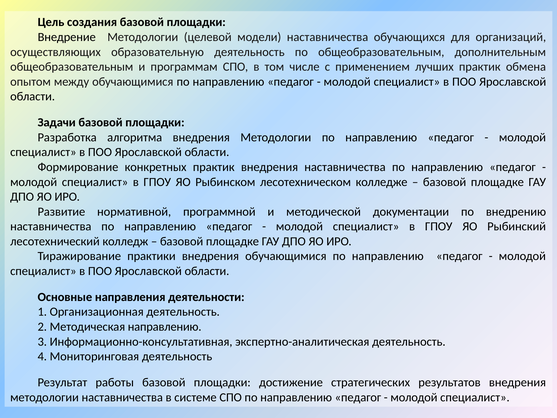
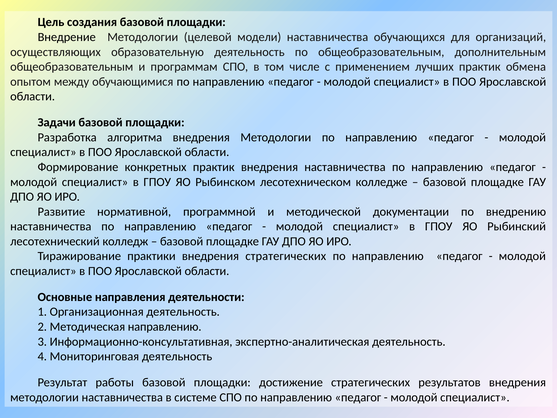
внедрения обучающимися: обучающимися -> стратегических (286, 256)
